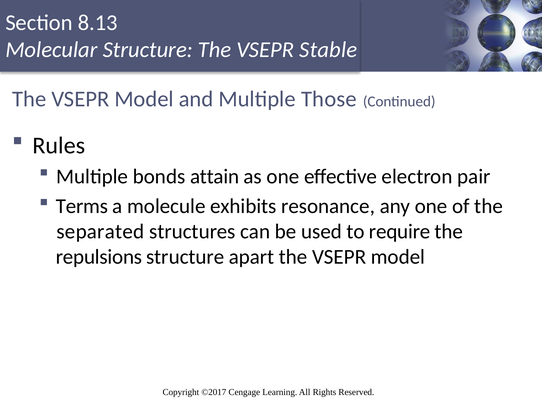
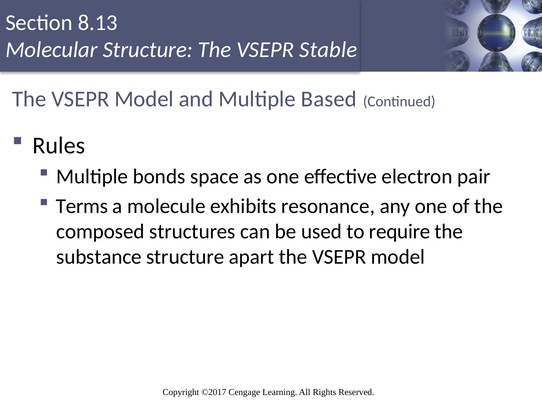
Those: Those -> Based (329, 99)
attain: attain -> space (214, 176)
separated: separated -> composed (100, 231)
repulsions: repulsions -> substance (99, 257)
